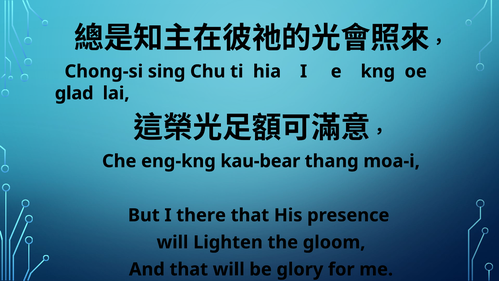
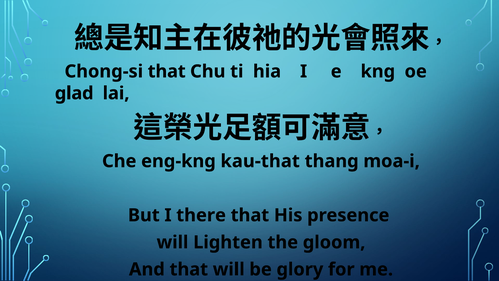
Chong-si sing: sing -> that (167, 71)
kau-bear: kau-bear -> kau-that (260, 161)
